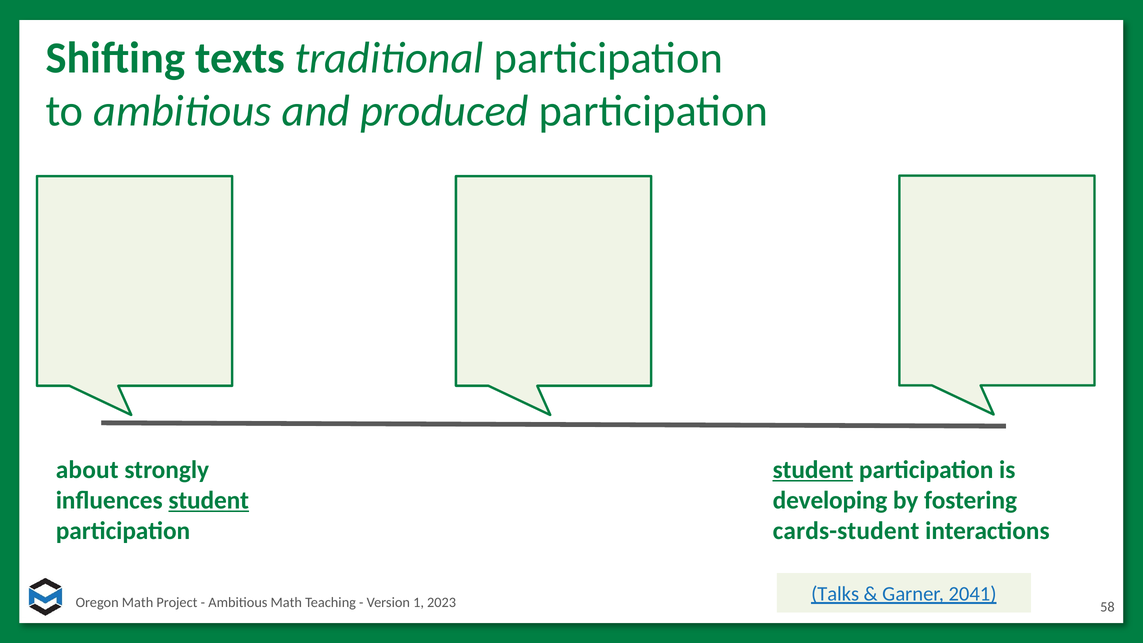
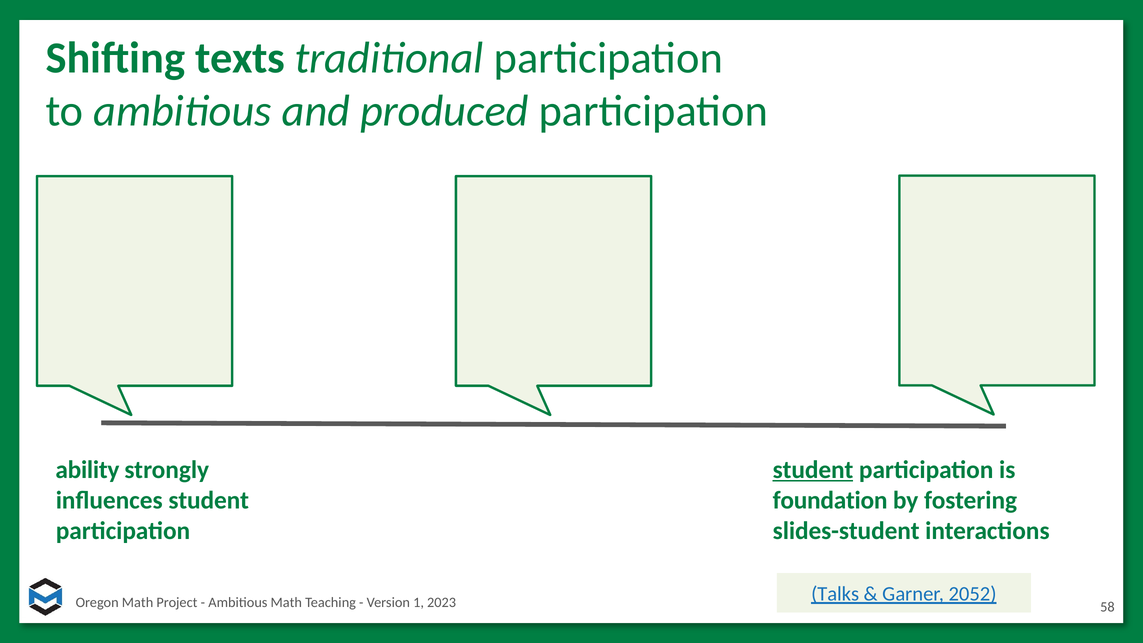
about: about -> ability (87, 470)
student underline: present -> none (209, 500)
developing: developing -> foundation (830, 500)
cards-student: cards-student -> slides-student (846, 531)
2041: 2041 -> 2052 (973, 594)
